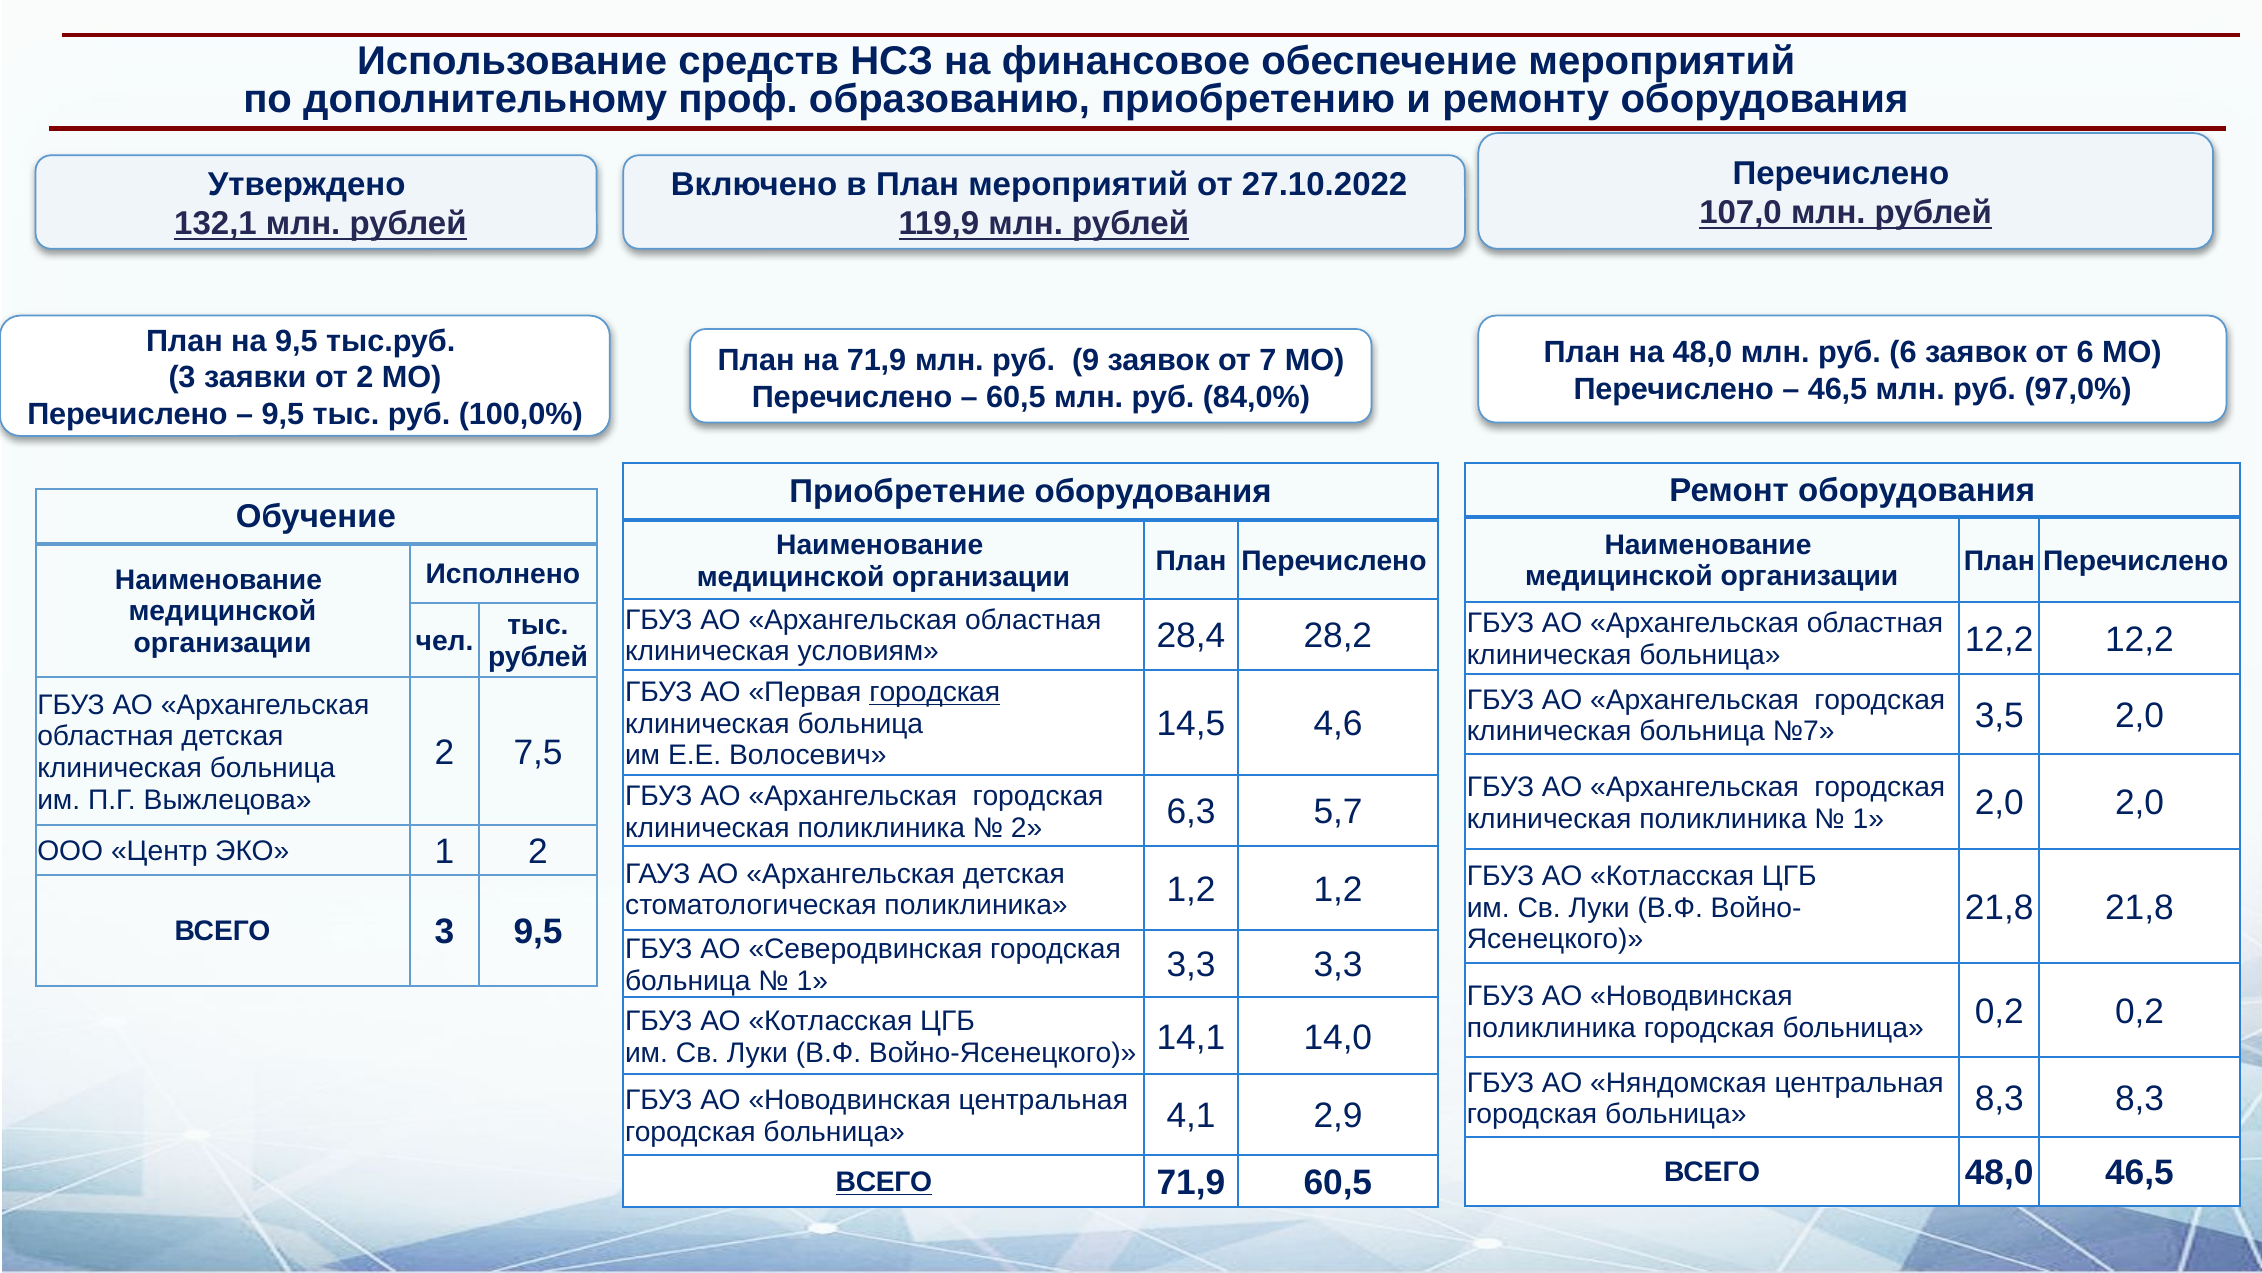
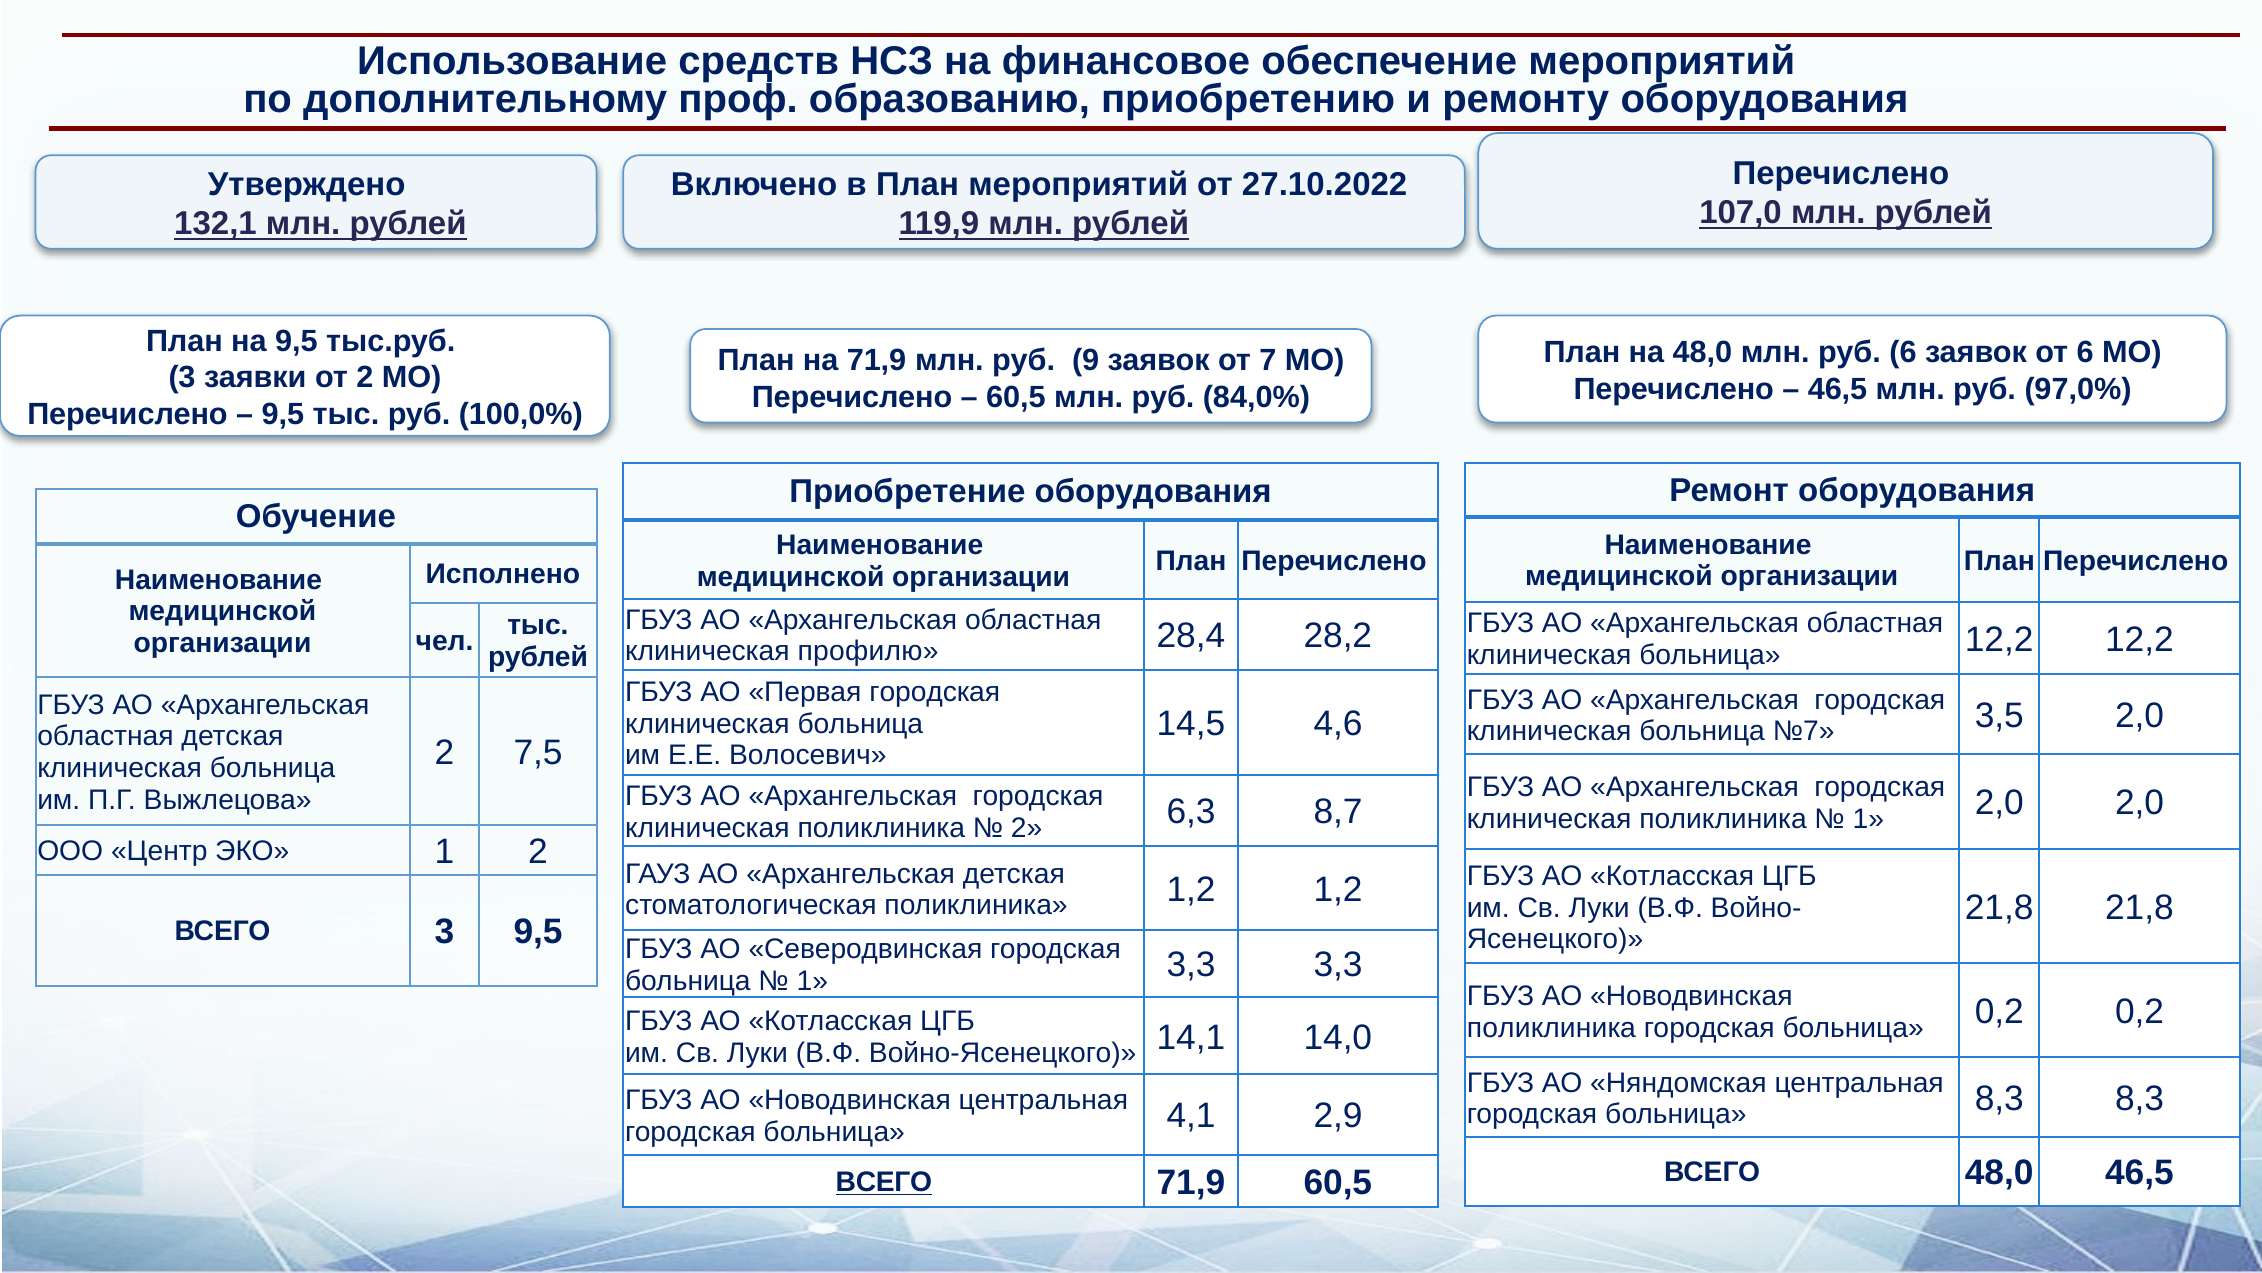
условиям: условиям -> профилю (868, 651)
городская underline: present -> none (935, 692)
5,7: 5,7 -> 8,7 (1338, 812)
